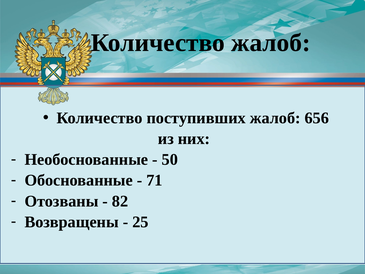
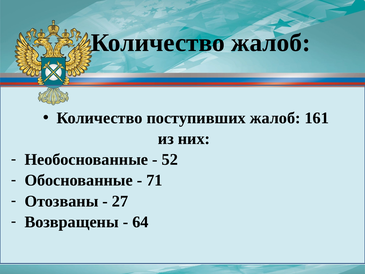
656: 656 -> 161 (317, 118)
50: 50 -> 52 (170, 159)
82: 82 -> 27 (120, 201)
25: 25 -> 64 (140, 222)
